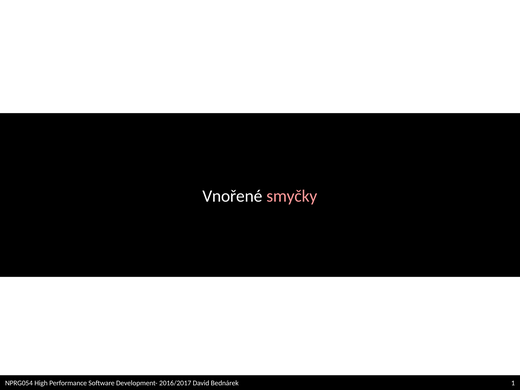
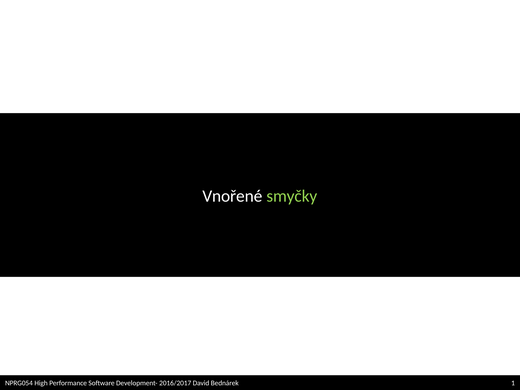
smyčky colour: pink -> light green (292, 196)
